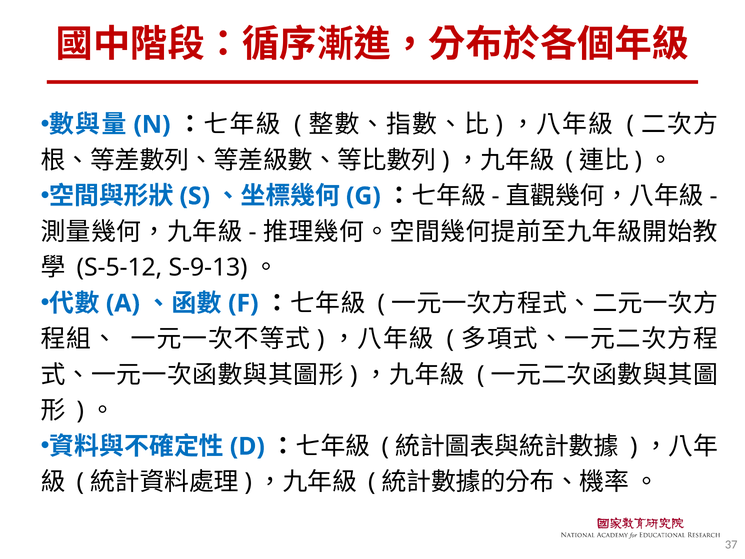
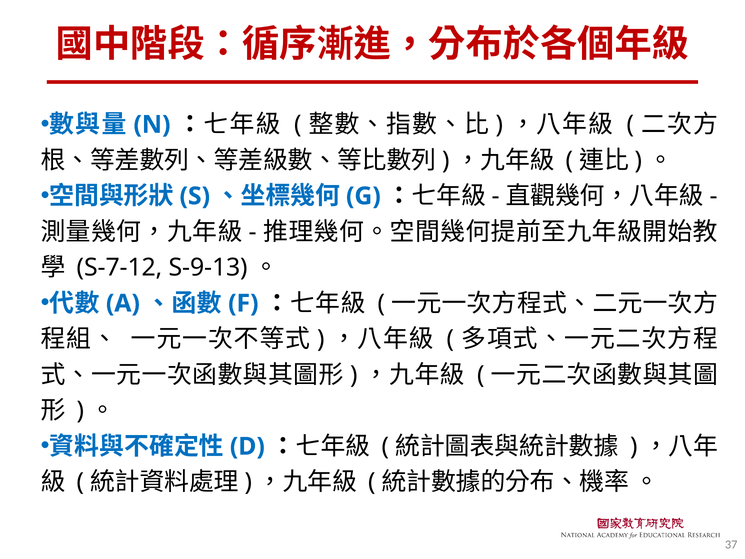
S-5-12: S-5-12 -> S-7-12 (120, 268)
